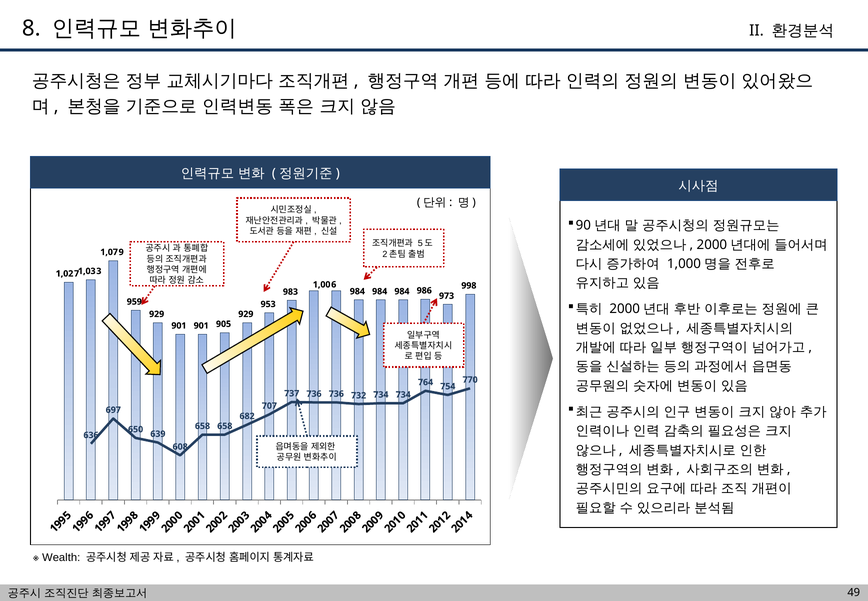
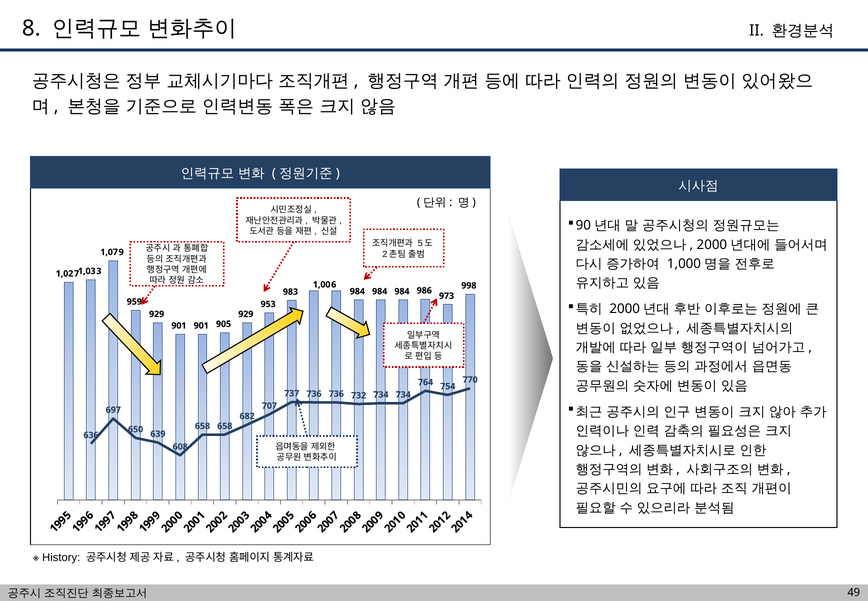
Wealth: Wealth -> History (61, 557)
